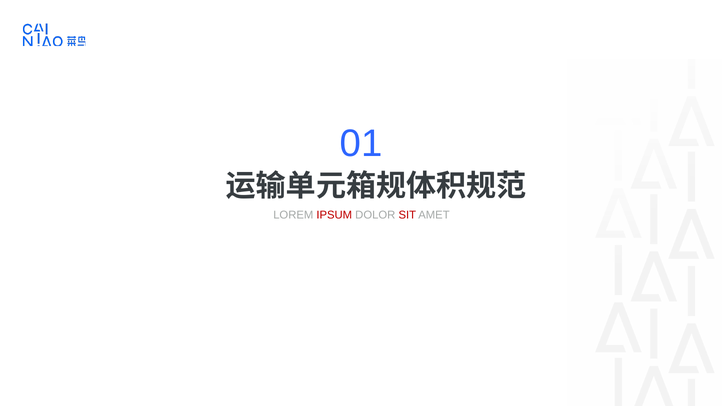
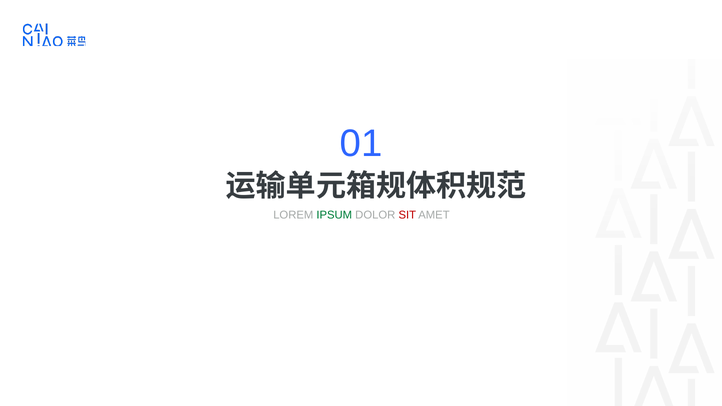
IPSUM colour: red -> green (334, 215)
